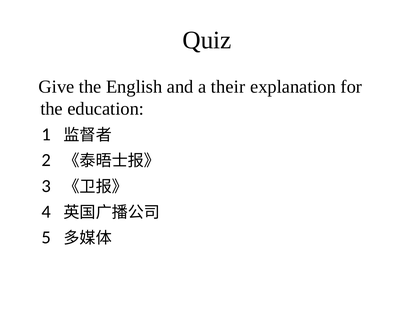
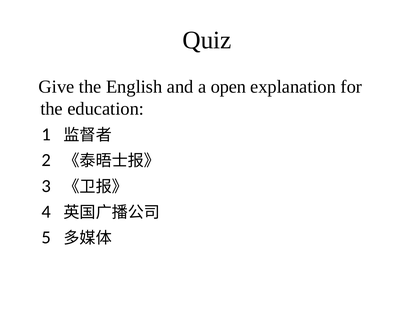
their: their -> open (228, 87)
